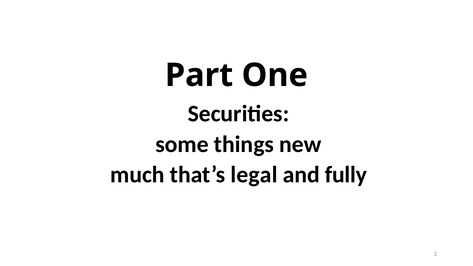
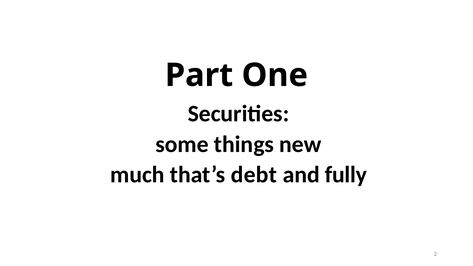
legal: legal -> debt (254, 175)
